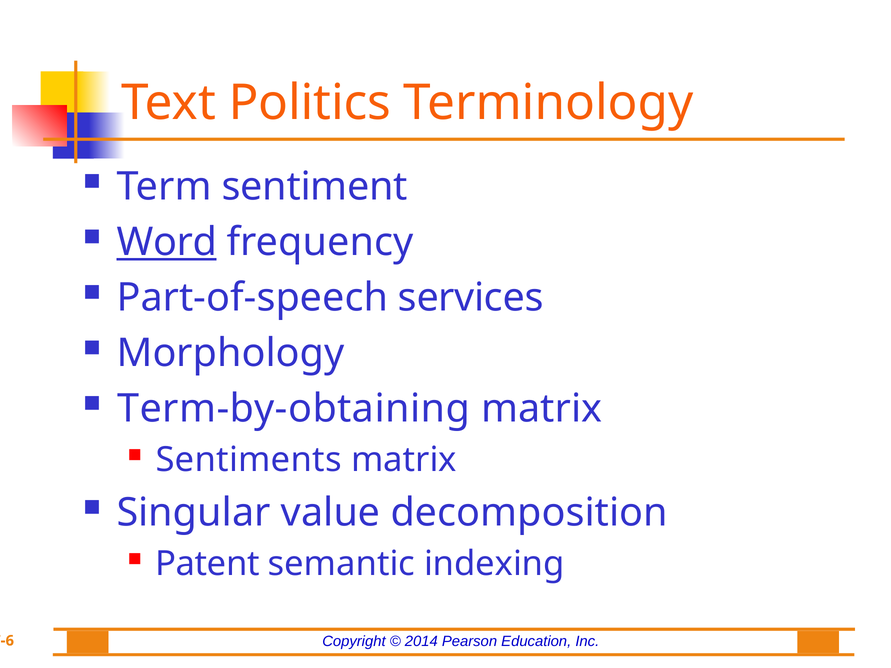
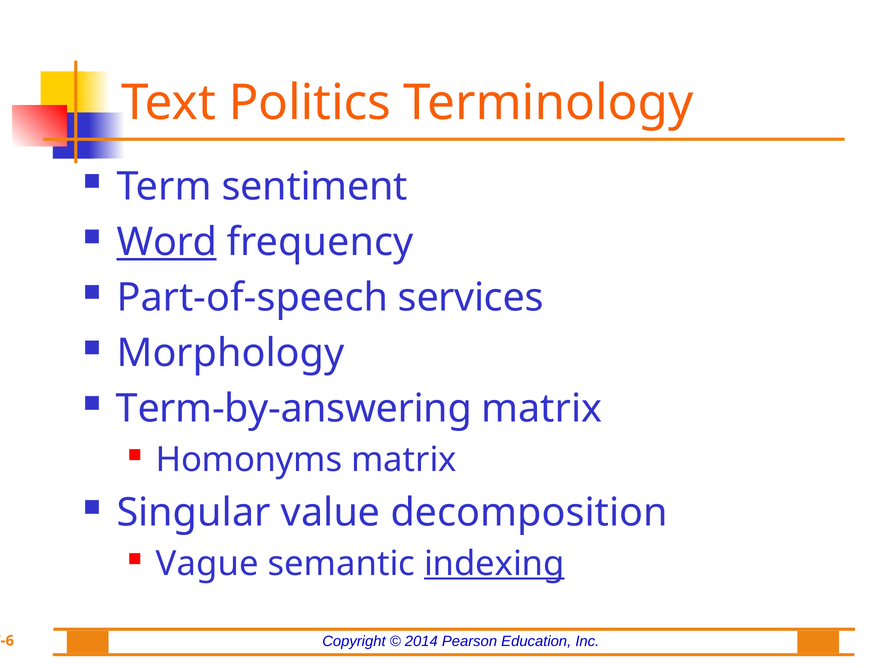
Term-by-obtaining: Term-by-obtaining -> Term-by-answering (294, 409)
Sentiments: Sentiments -> Homonyms (249, 460)
Patent: Patent -> Vague (207, 564)
indexing underline: none -> present (494, 564)
